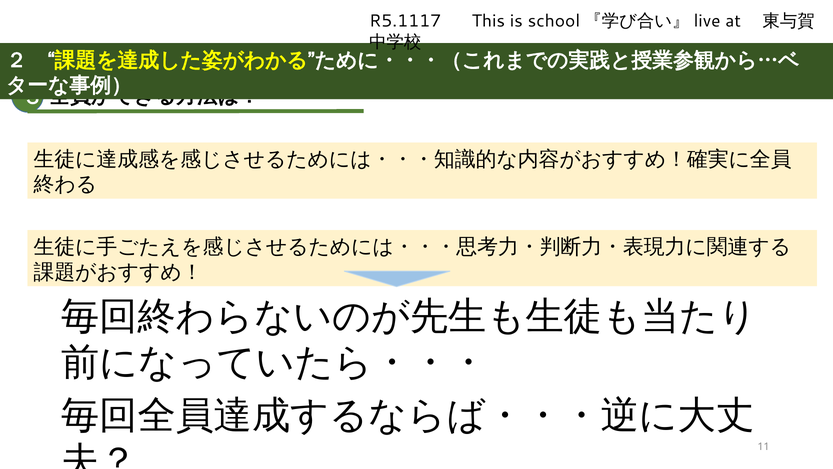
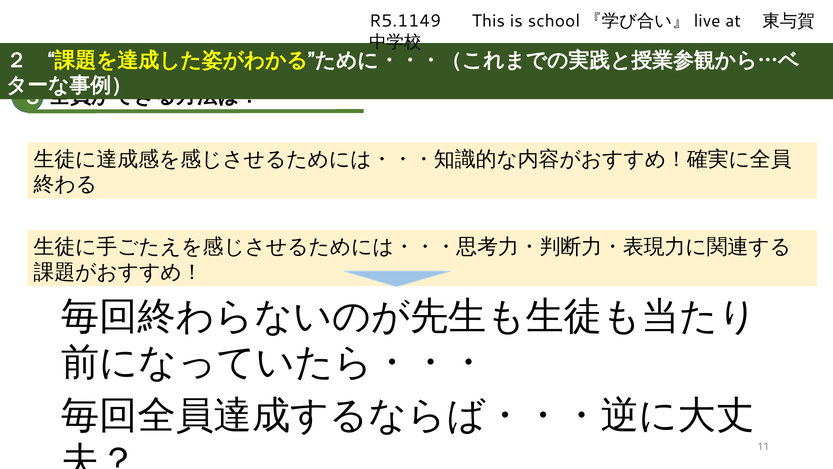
R5.1117: R5.1117 -> R5.1149 (405, 21)
